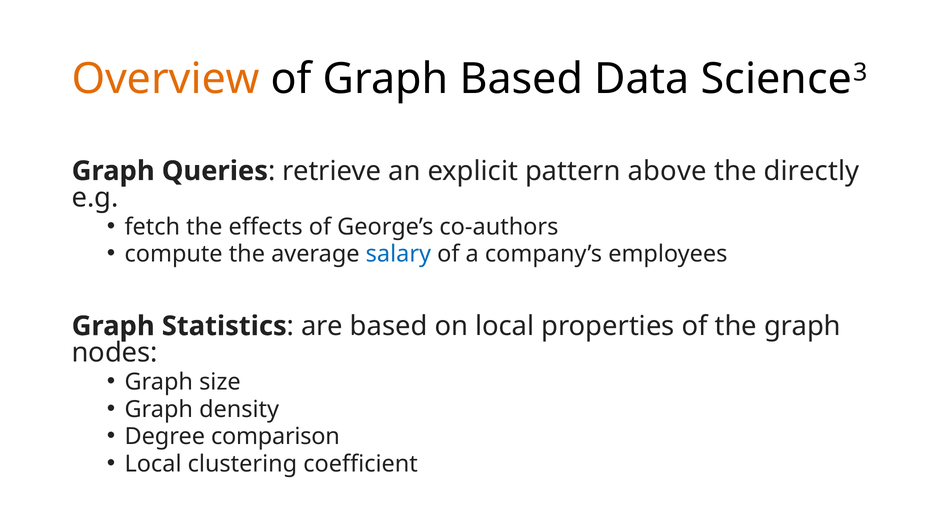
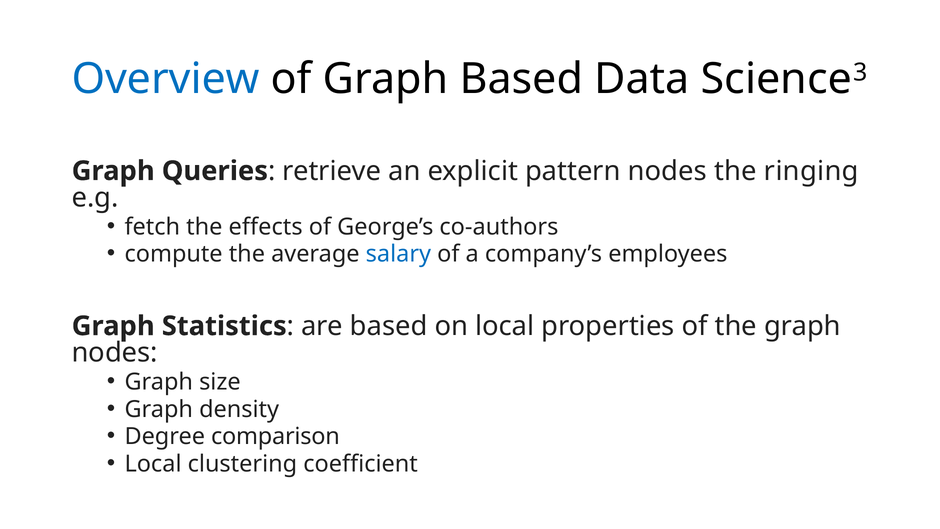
Overview colour: orange -> blue (166, 79)
pattern above: above -> nodes (667, 171)
directly: directly -> ringing (811, 171)
